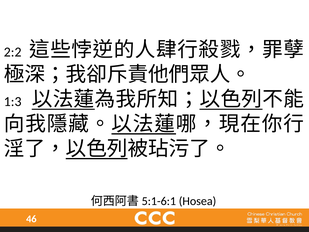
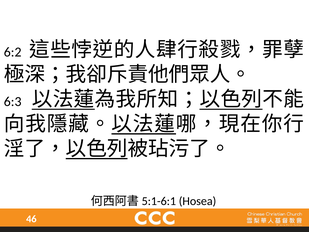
2:2: 2:2 -> 6:2 (13, 52)
1:3: 1:3 -> 6:3 (13, 101)
